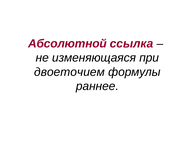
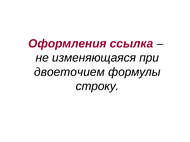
Абсолютной: Абсолютной -> Оформления (67, 44)
раннее: раннее -> строку (97, 86)
